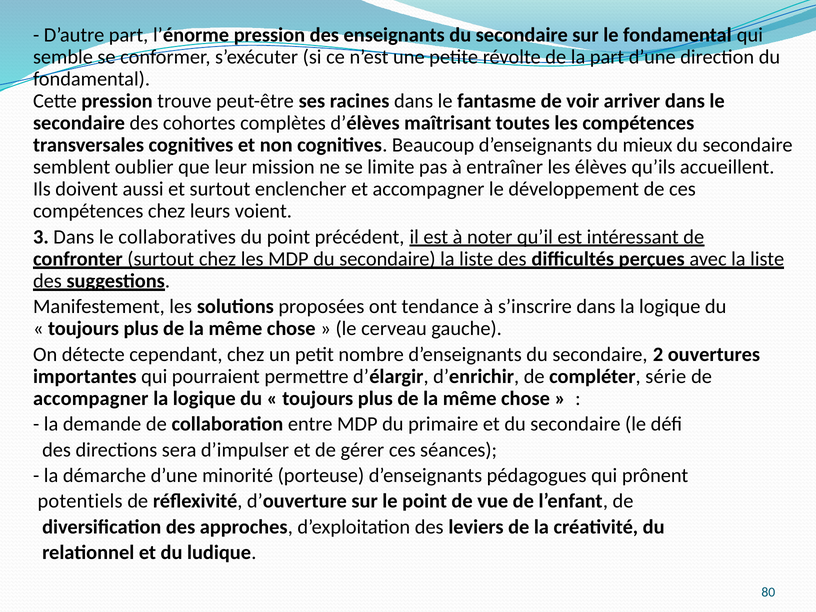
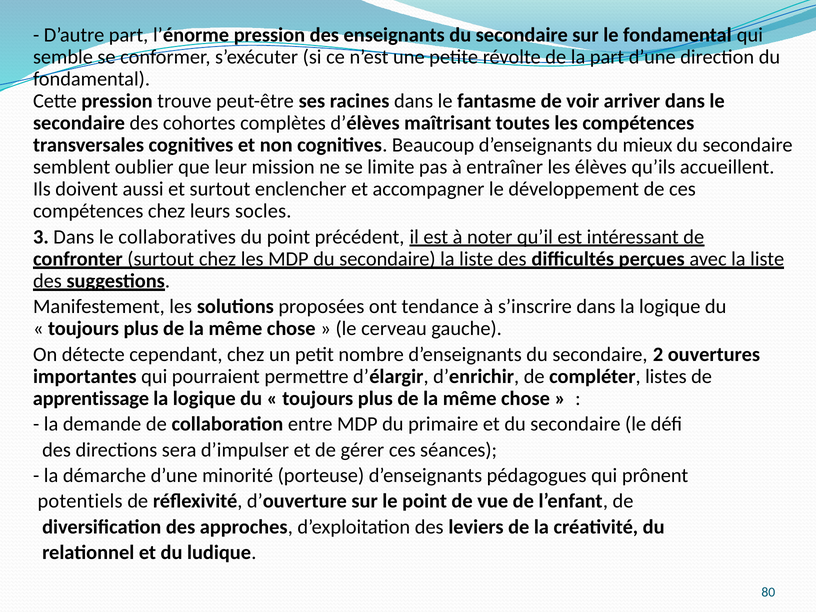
voient: voient -> socles (263, 211)
série: série -> listes (666, 376)
accompagner: accompagner -> apprentissage (91, 398)
